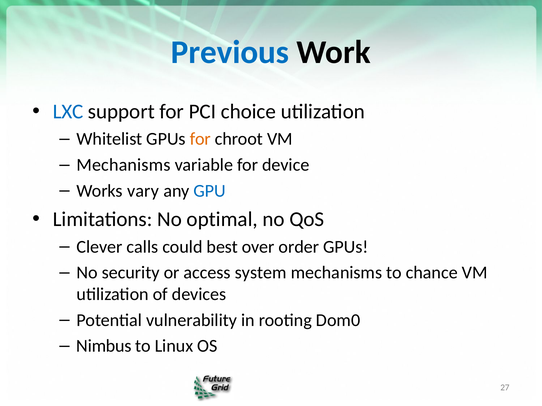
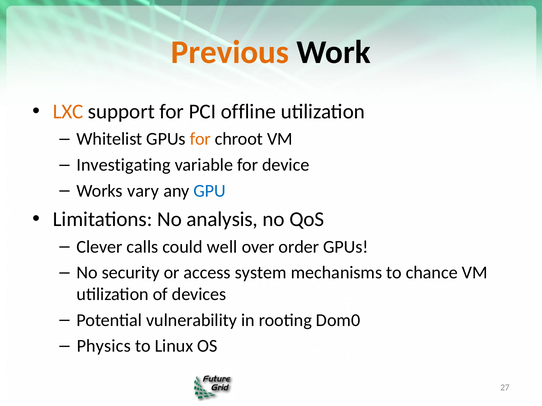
Previous colour: blue -> orange (230, 52)
LXC colour: blue -> orange (68, 112)
choice: choice -> offline (248, 112)
Mechanisms: Mechanisms -> Investigating (124, 165)
optimal: optimal -> analysis (222, 220)
best: best -> well (222, 247)
Nimbus: Nimbus -> Physics (104, 346)
